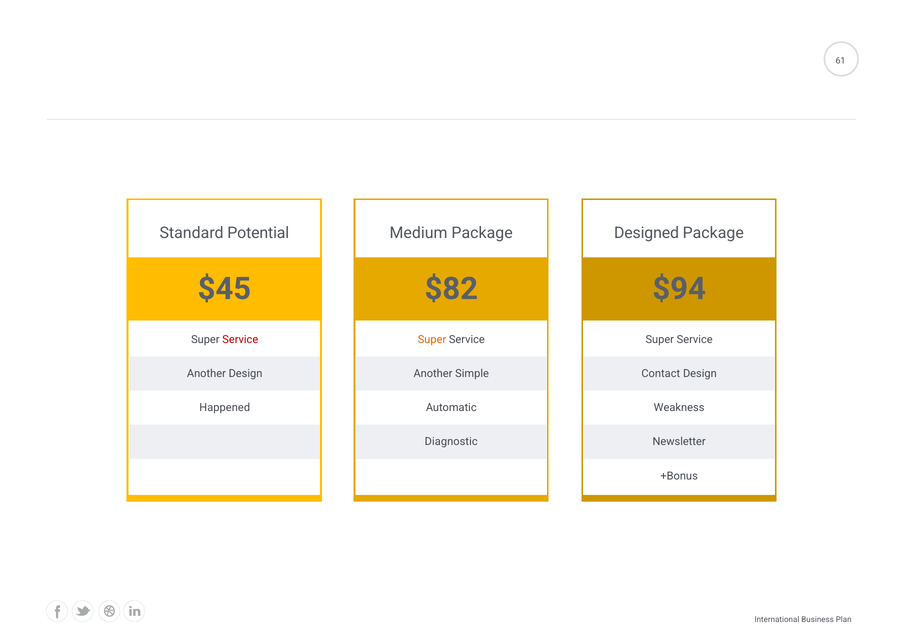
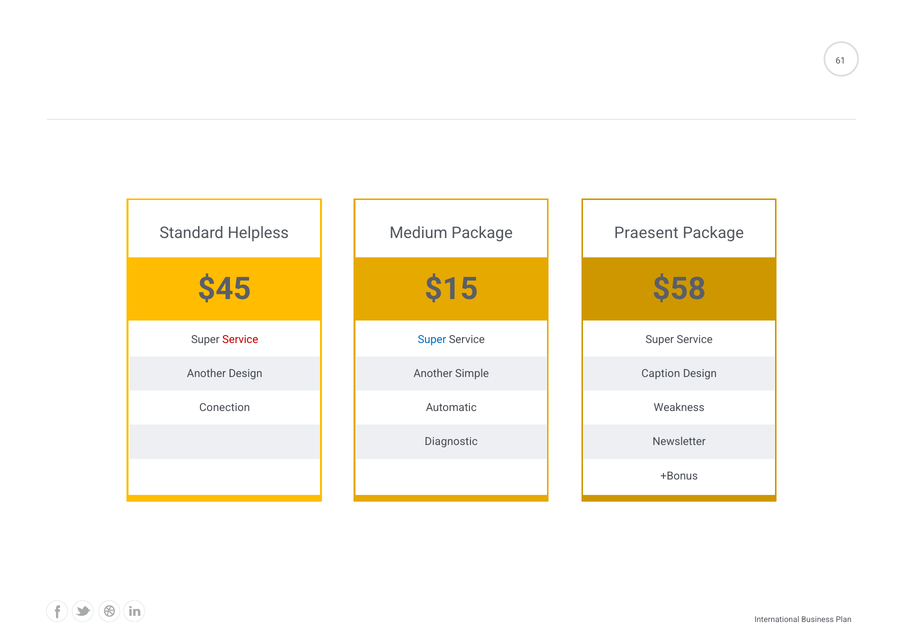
Potential: Potential -> Helpless (258, 233)
Designed: Designed -> Praesent (646, 233)
$82: $82 -> $15 (451, 289)
$94: $94 -> $58 (679, 289)
Super colour: orange -> blue (432, 340)
Contact: Contact -> Caption (661, 374)
Happened: Happened -> Conection (225, 408)
